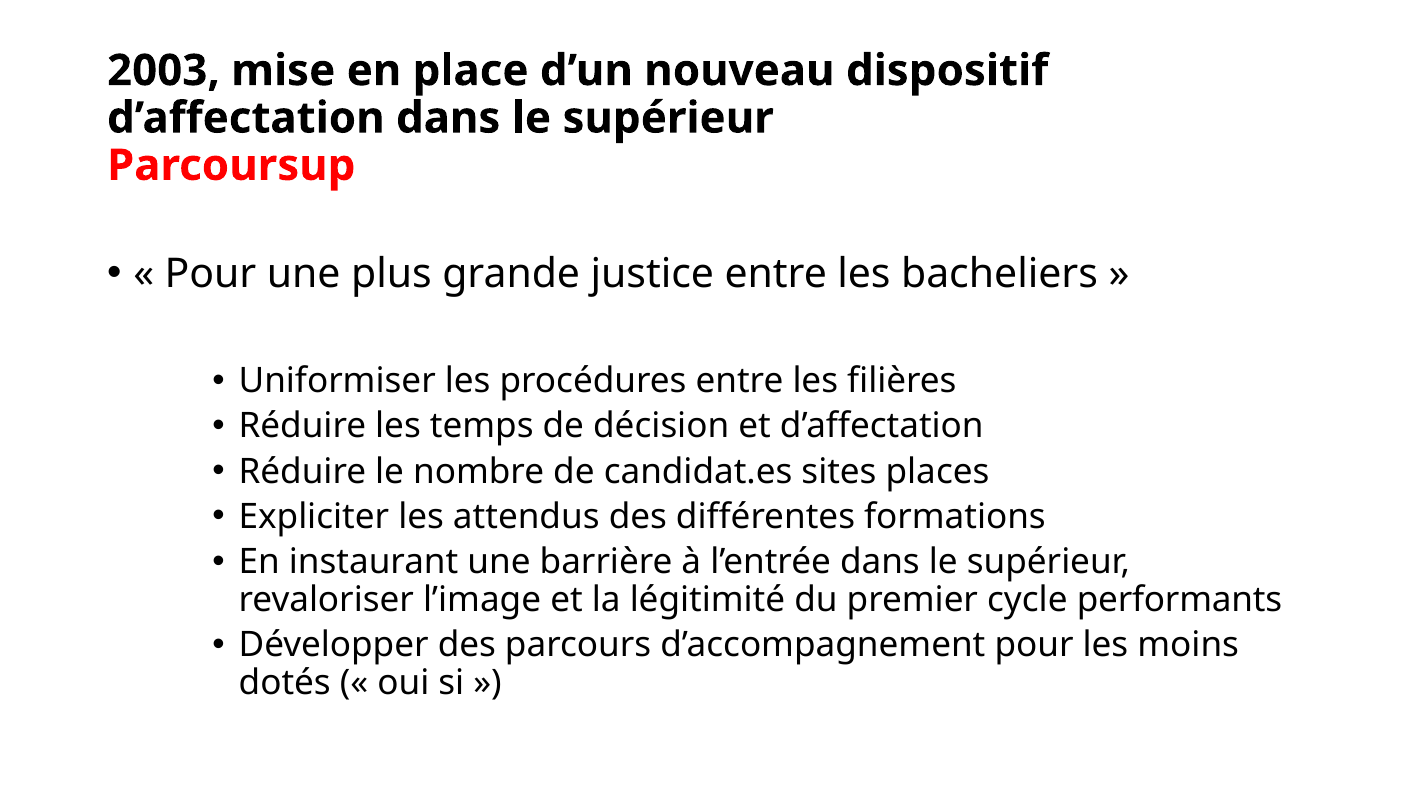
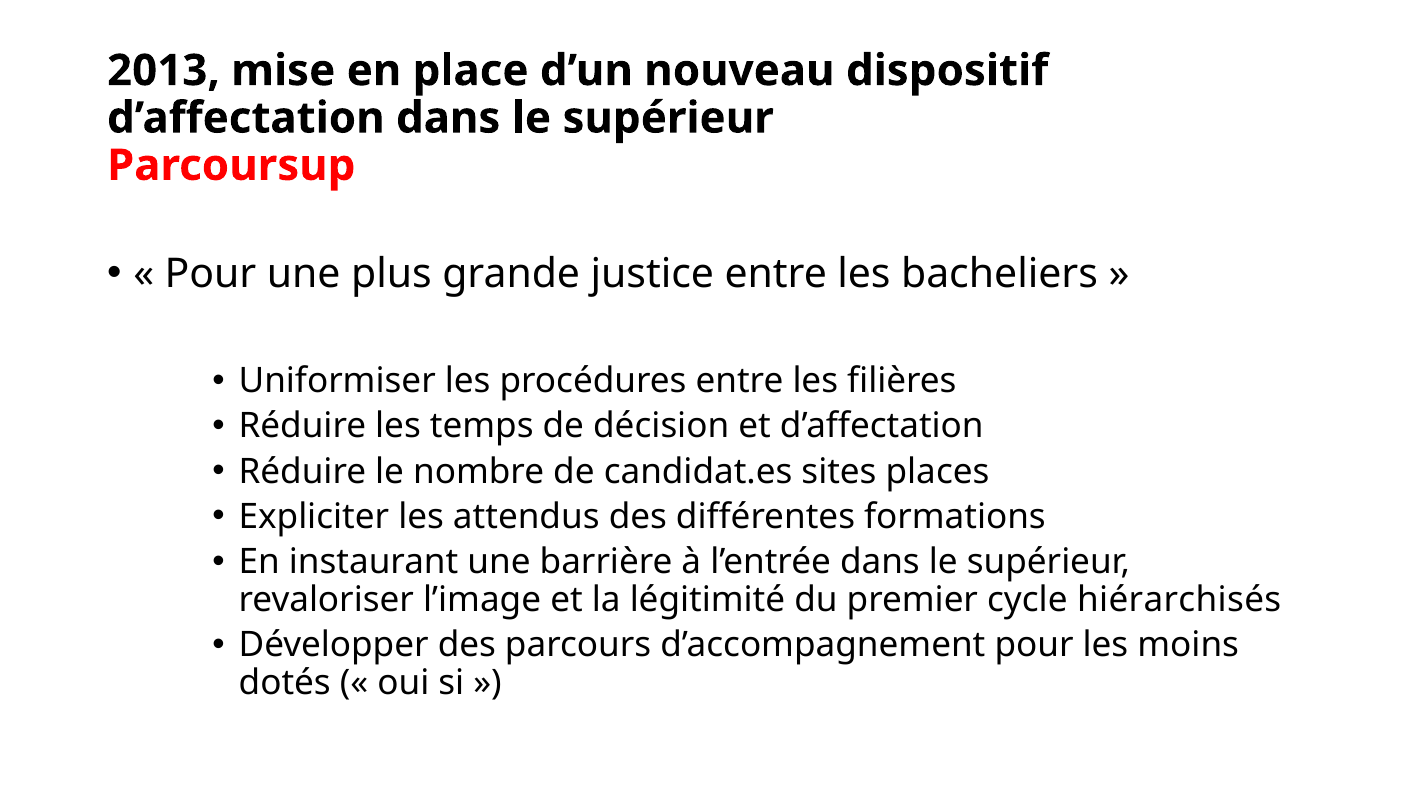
2003: 2003 -> 2013 (163, 71)
performants: performants -> hiérarchisés (1179, 600)
